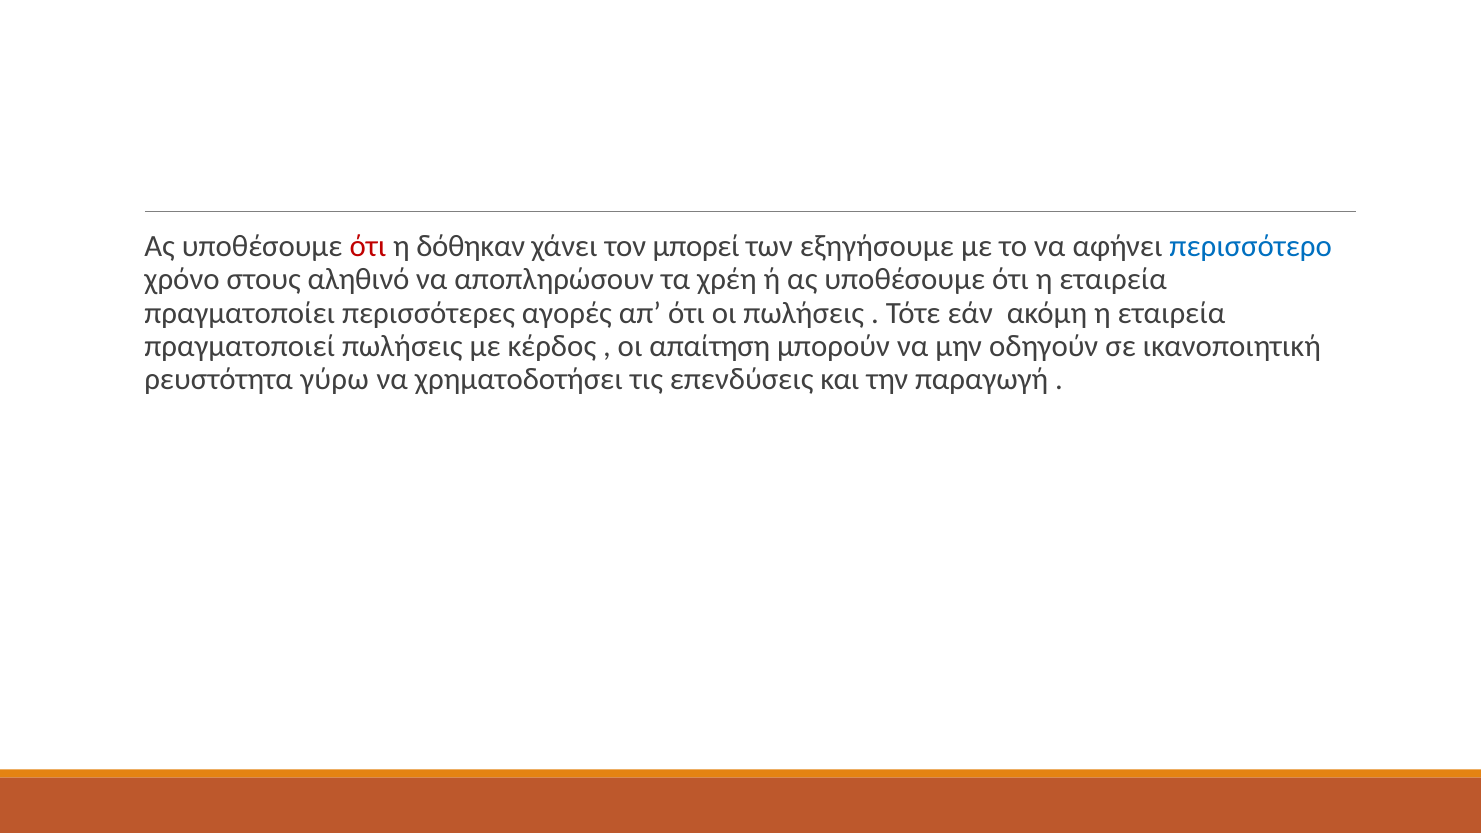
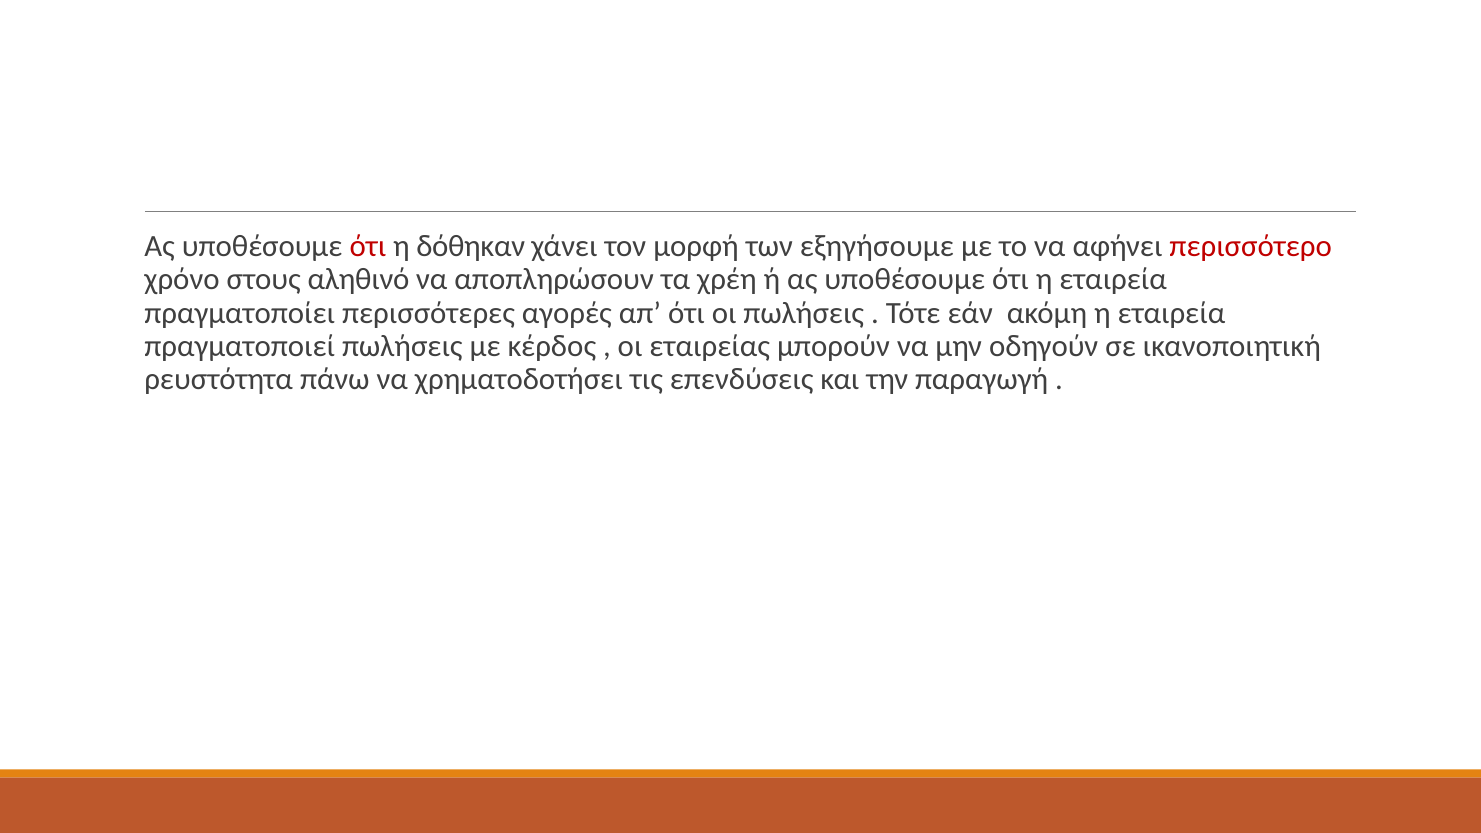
μπορεί: μπορεί -> μορφή (696, 246)
περισσότερο colour: blue -> red (1251, 246)
απαίτηση: απαίτηση -> εταιρείας (710, 346)
γύρω: γύρω -> πάνω (335, 380)
